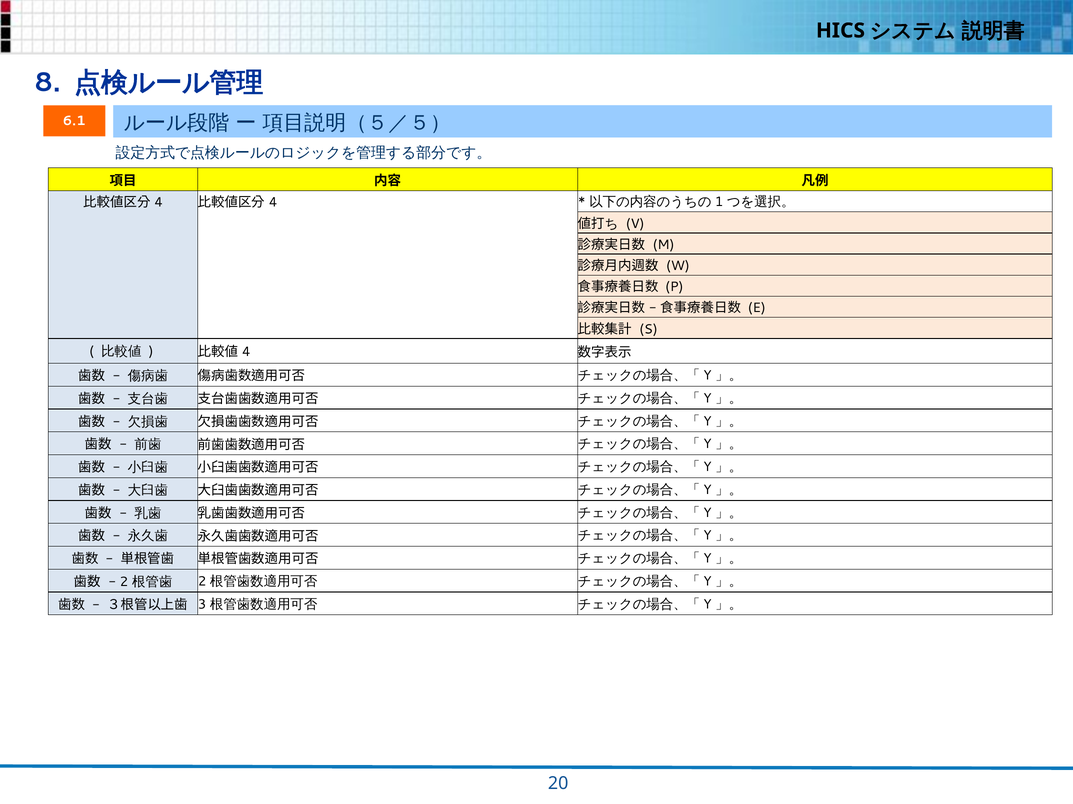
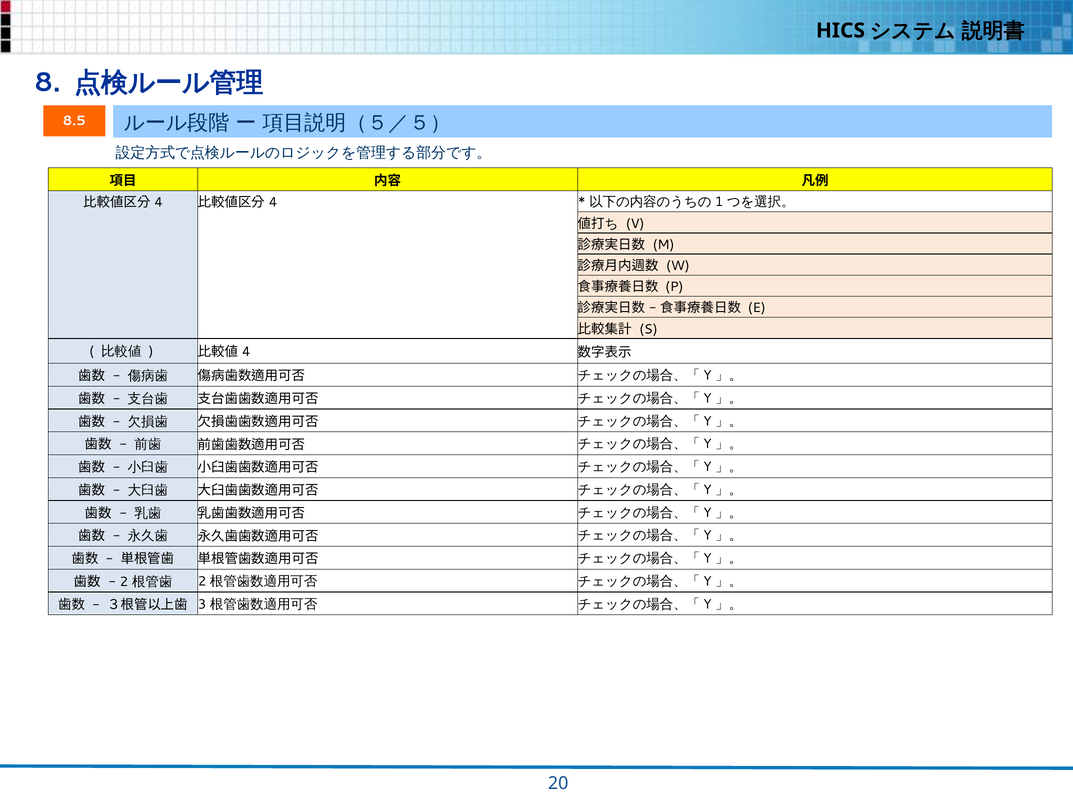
6.1: 6.1 -> 8.5 (74, 121)
